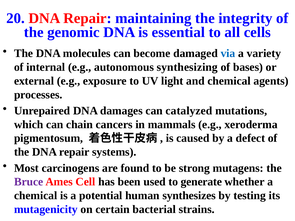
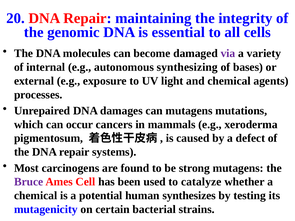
via colour: blue -> purple (228, 53)
can catalyzed: catalyzed -> mutagens (189, 111)
chain: chain -> occur (80, 125)
generate: generate -> catalyze (201, 182)
